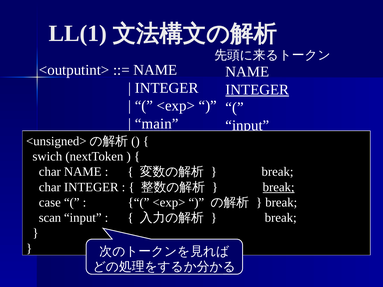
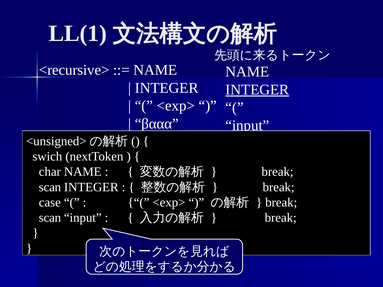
<outputint>: <outputint> -> <recursive> (74, 70)
main: main -> βααα (157, 124)
char: char -> scan (50, 187)
break underline: present -> none (279, 187)
